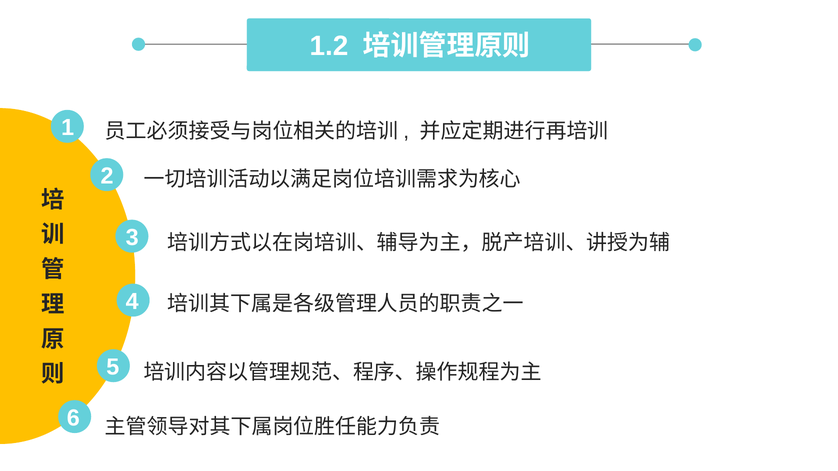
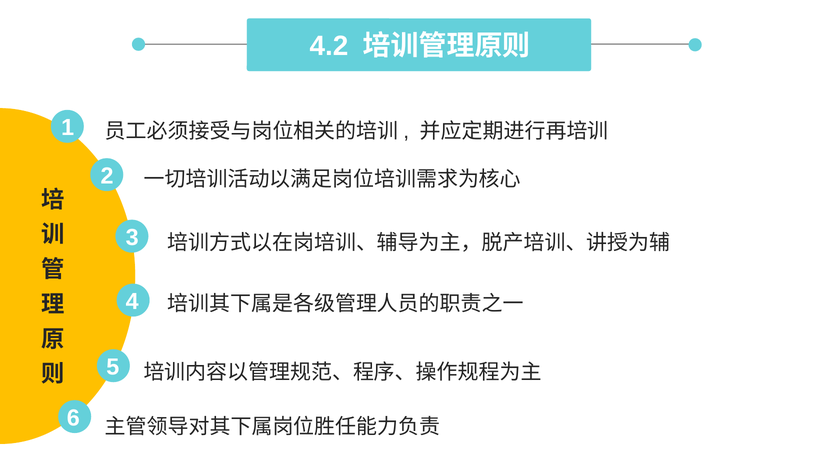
1.2: 1.2 -> 4.2 (329, 46)
